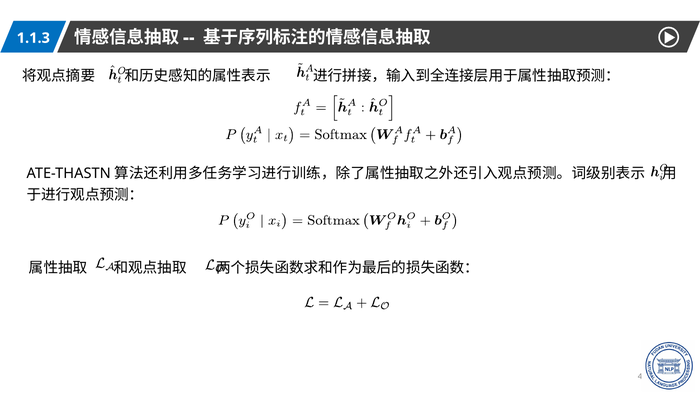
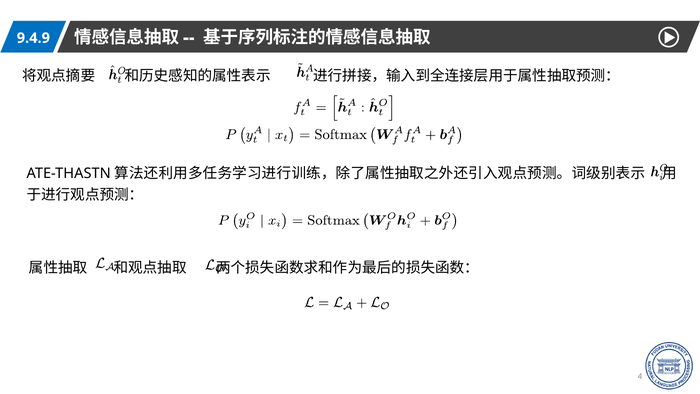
1.1.3: 1.1.3 -> 9.4.9 (33, 38)
